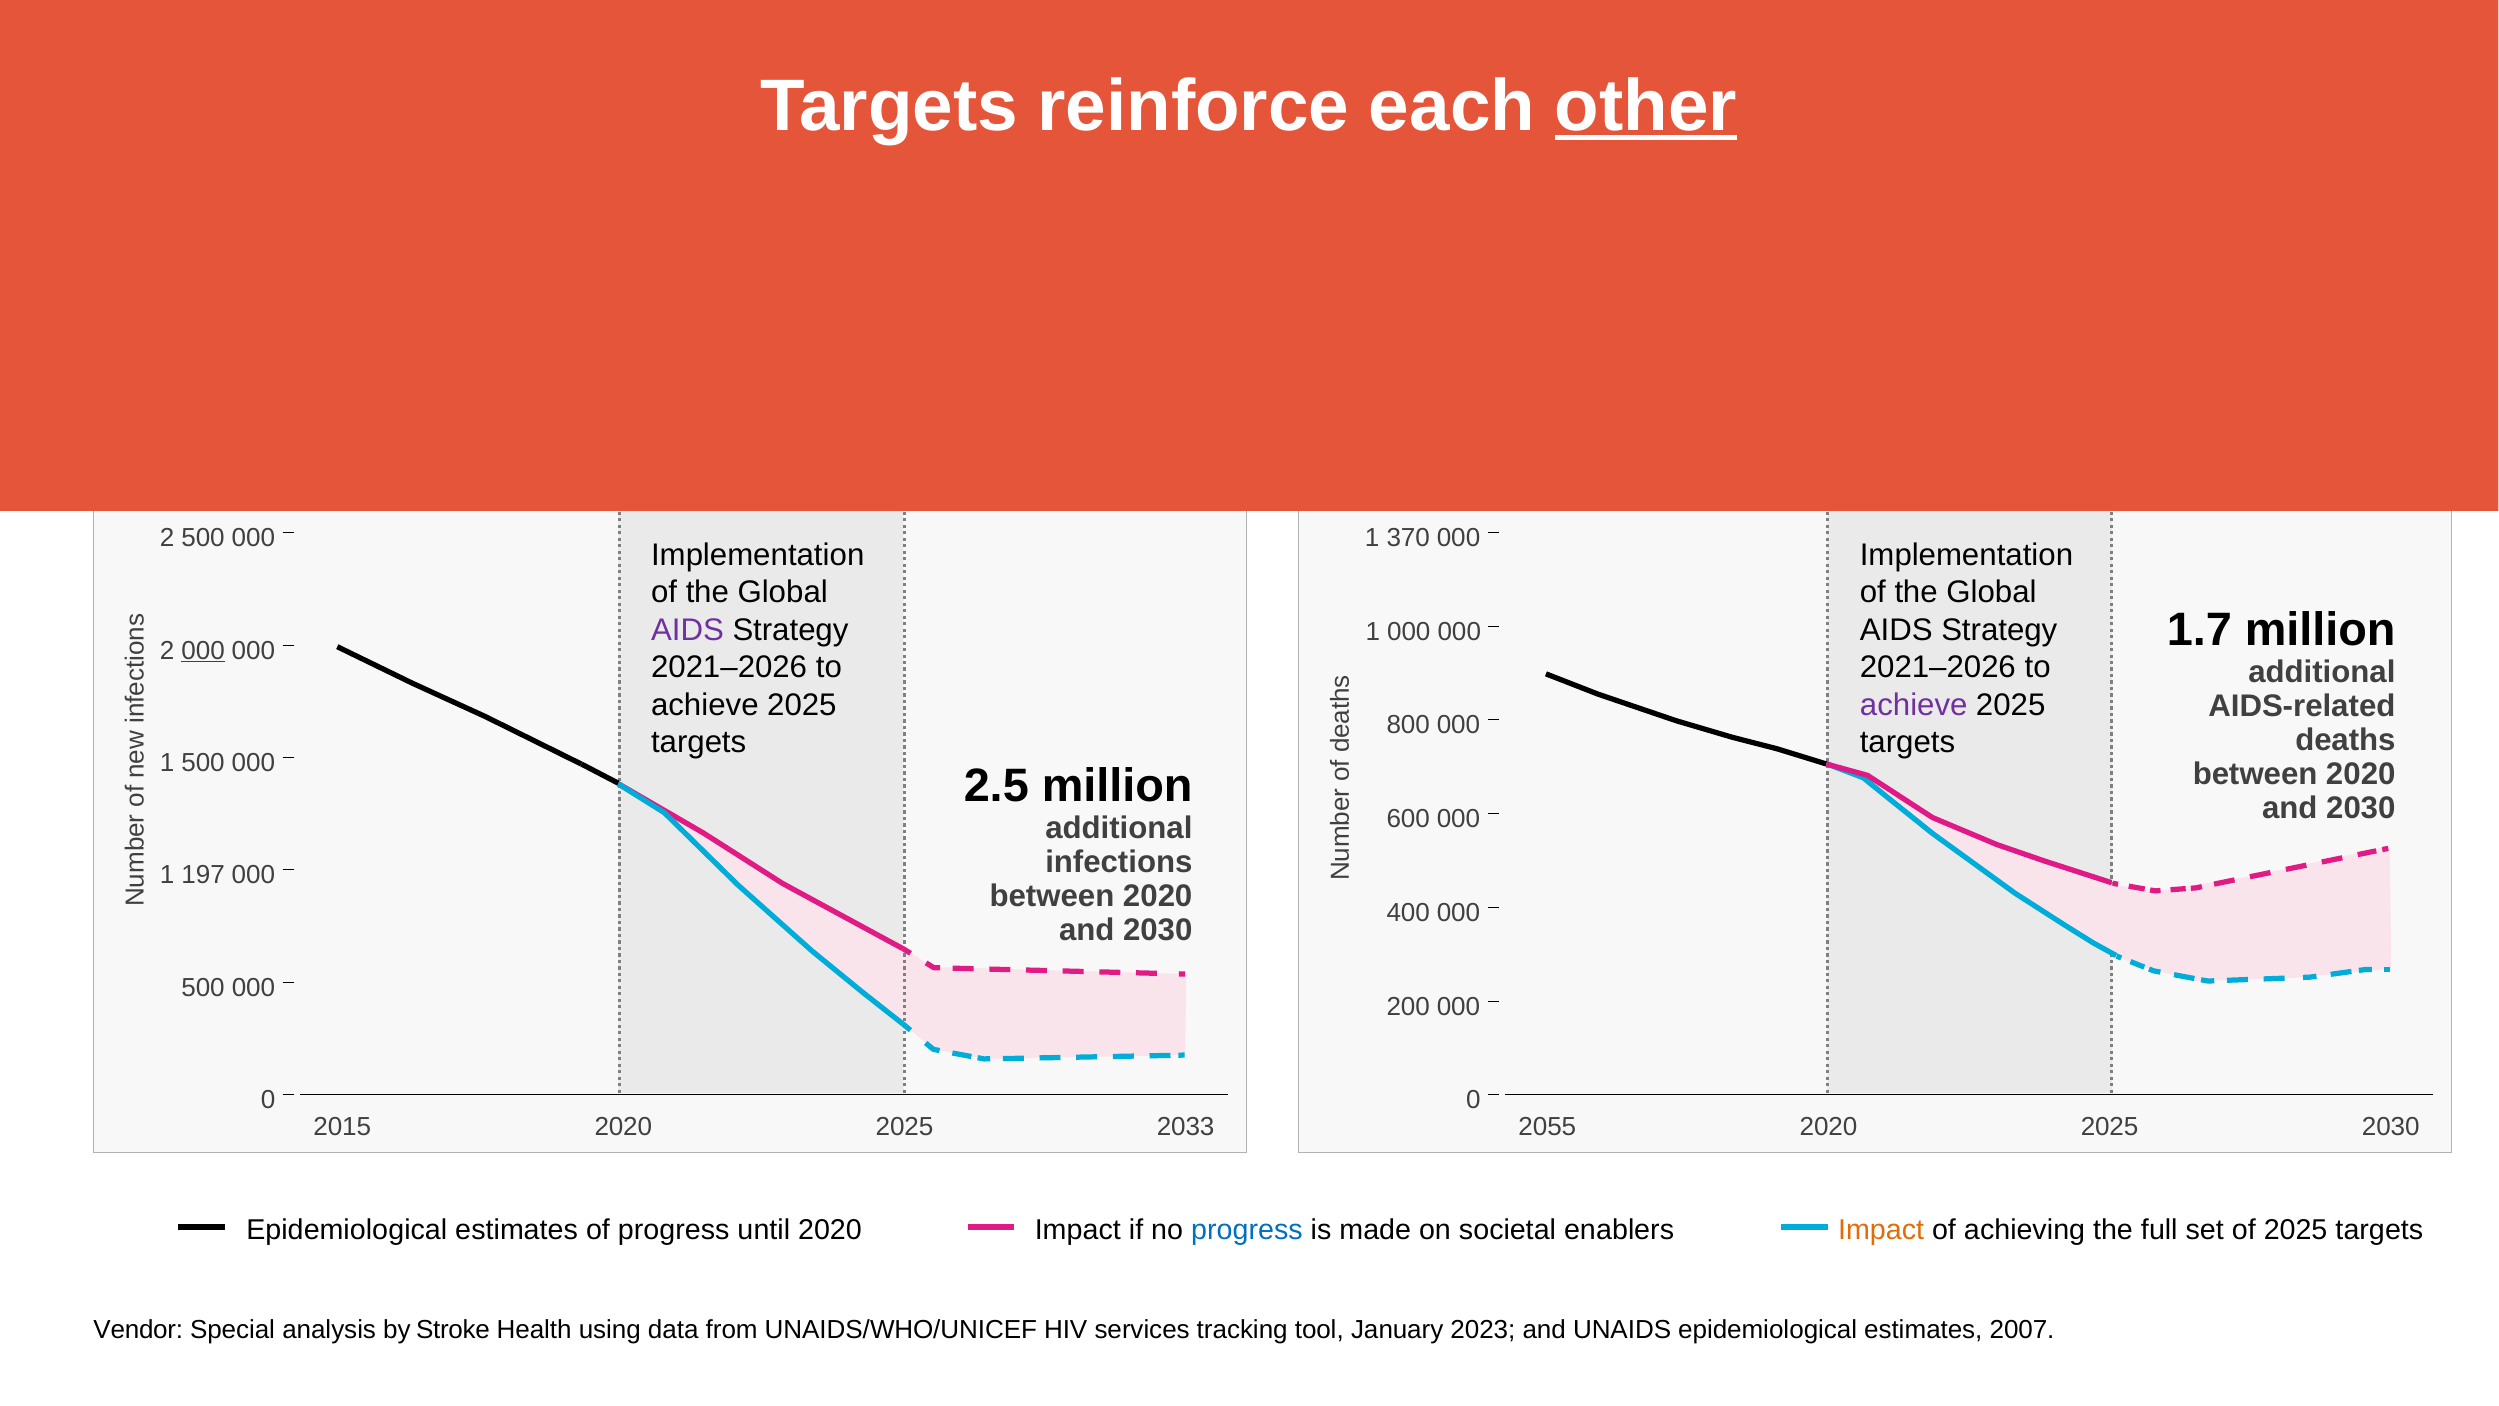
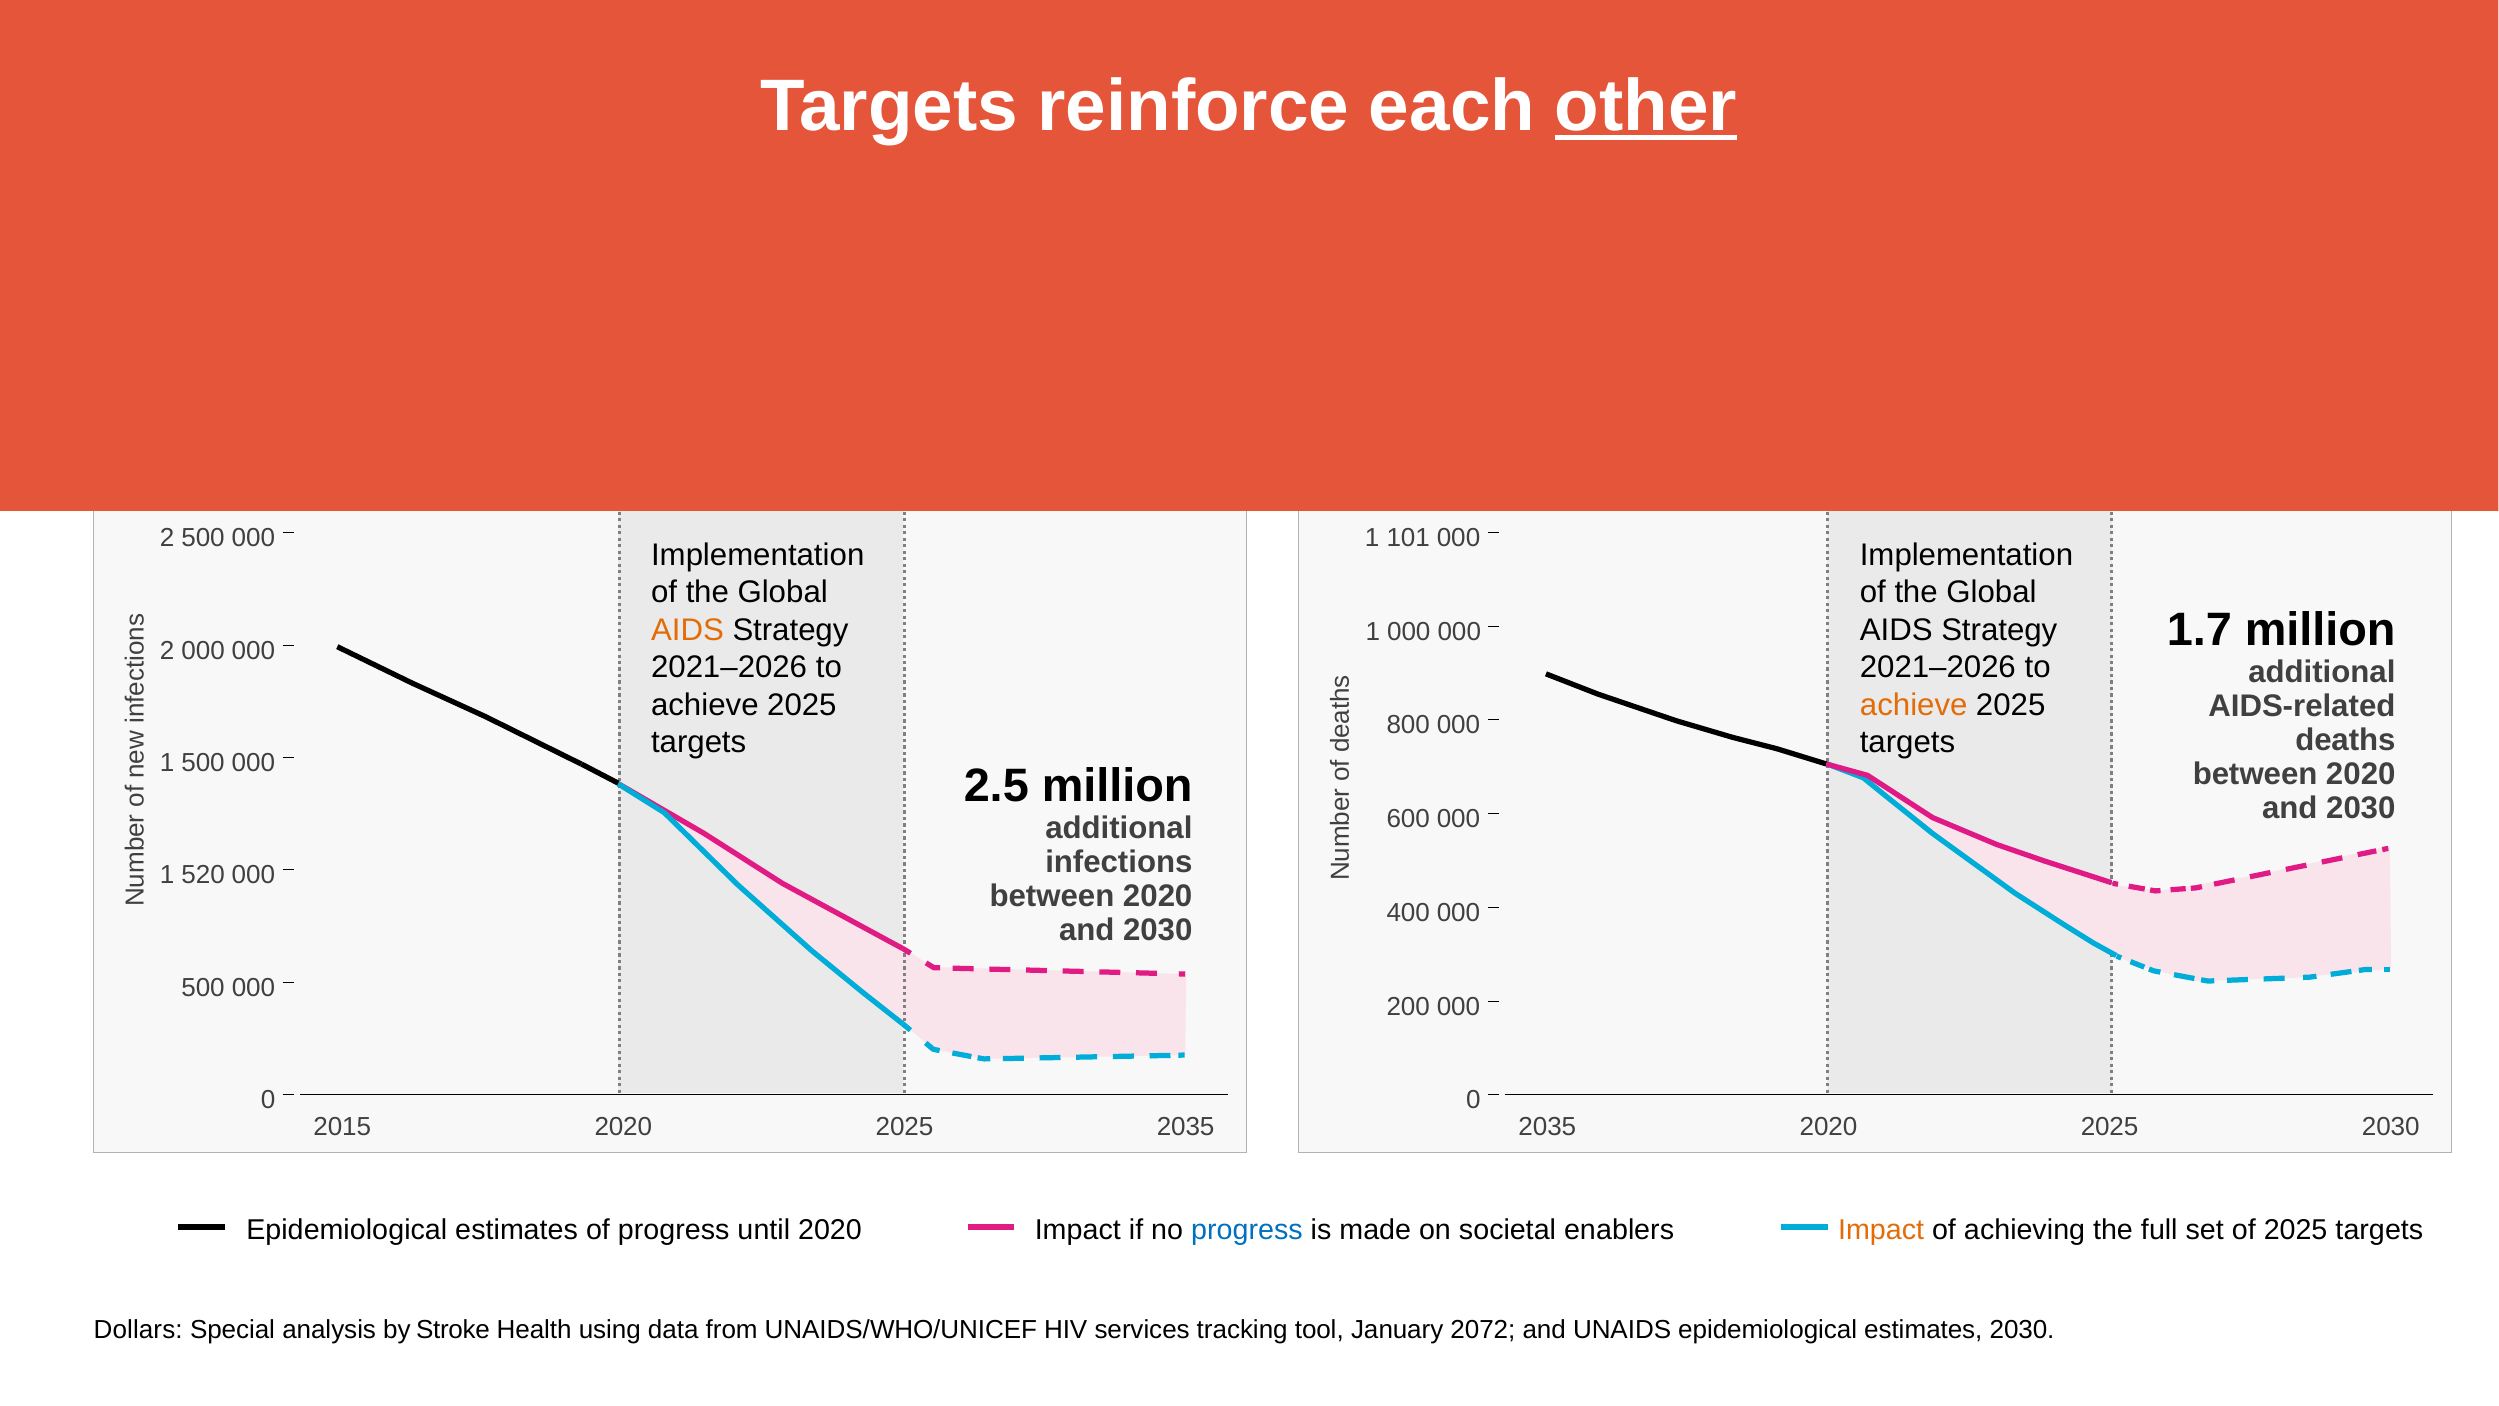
370: 370 -> 101 (1408, 538)
AIDS colour: purple -> orange (687, 630)
000 underline: present -> none (203, 650)
achieve colour: purple -> orange (1914, 705)
197: 197 -> 520 (203, 875)
2025 2033: 2033 -> 2035 (1186, 1127)
2055: 2055 -> 2035 (1547, 1127)
Vendor: Vendor -> Dollars (138, 1329)
2023: 2023 -> 2072 (1483, 1329)
estimates 2007: 2007 -> 2030 (2022, 1329)
